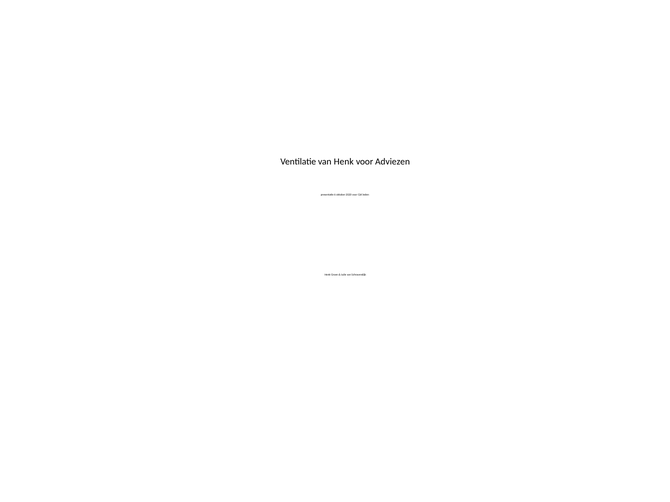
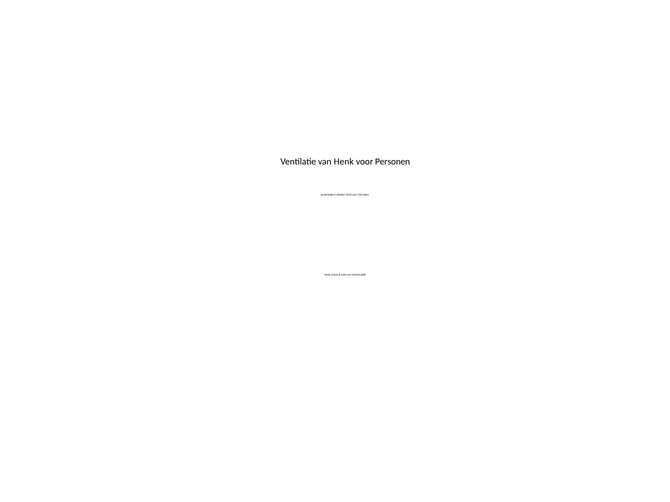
Adviezen: Adviezen -> Personen (393, 162)
